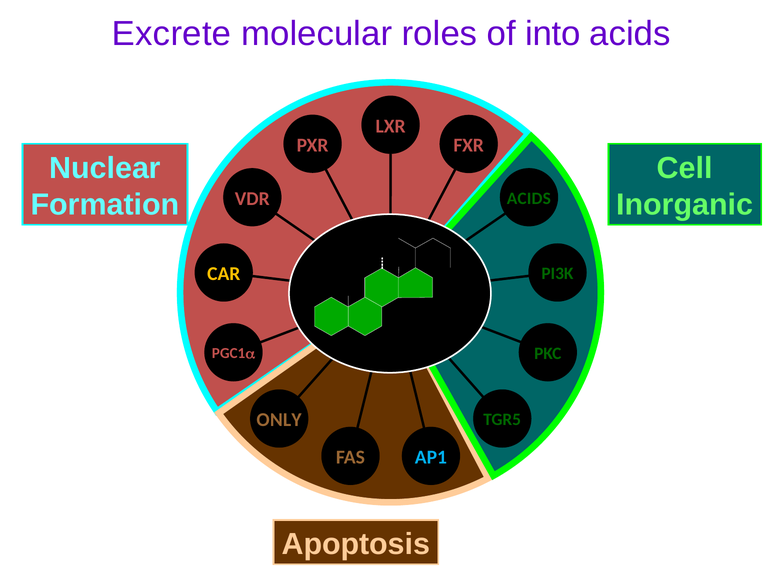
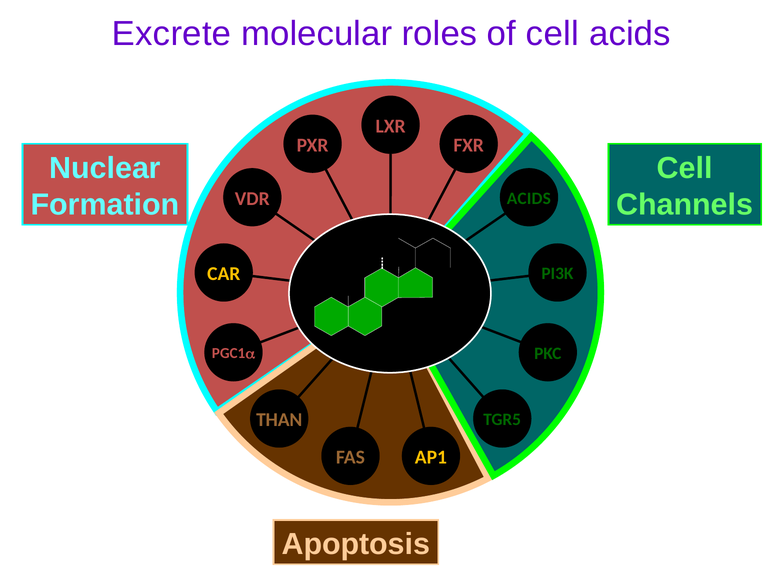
of into: into -> cell (553, 34)
Inorganic: Inorganic -> Channels (685, 205)
ONLY: ONLY -> THAN (279, 420)
AP1 colour: light blue -> yellow (431, 457)
